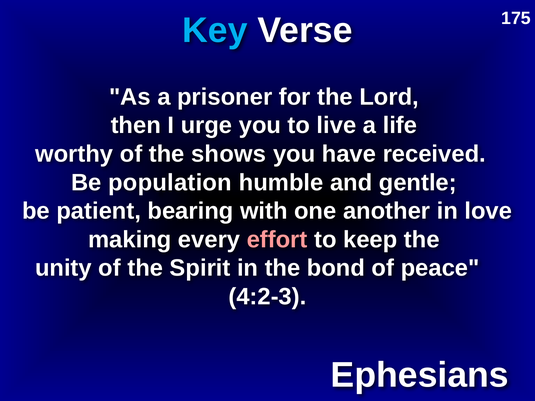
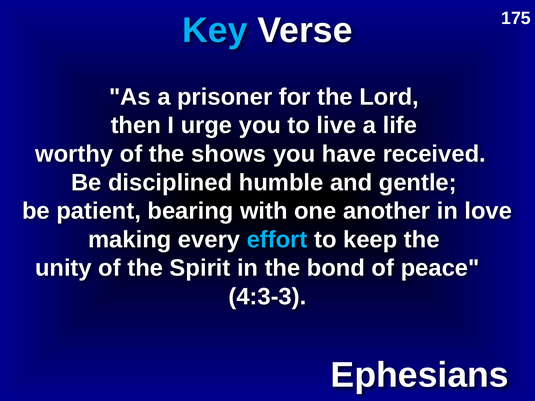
population: population -> disciplined (170, 183)
effort colour: pink -> light blue (277, 240)
4:2-3: 4:2-3 -> 4:3-3 (267, 297)
